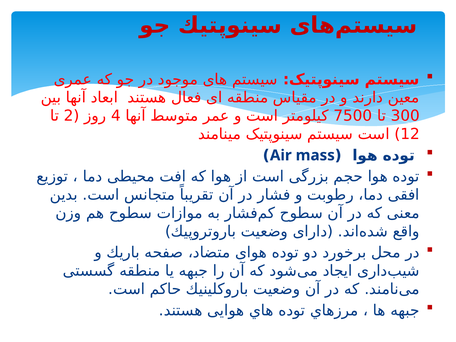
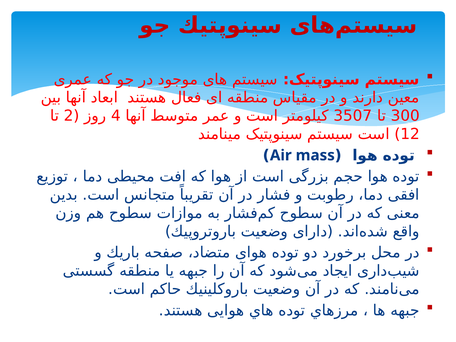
7500: 7500 -> 3507 (353, 116)
